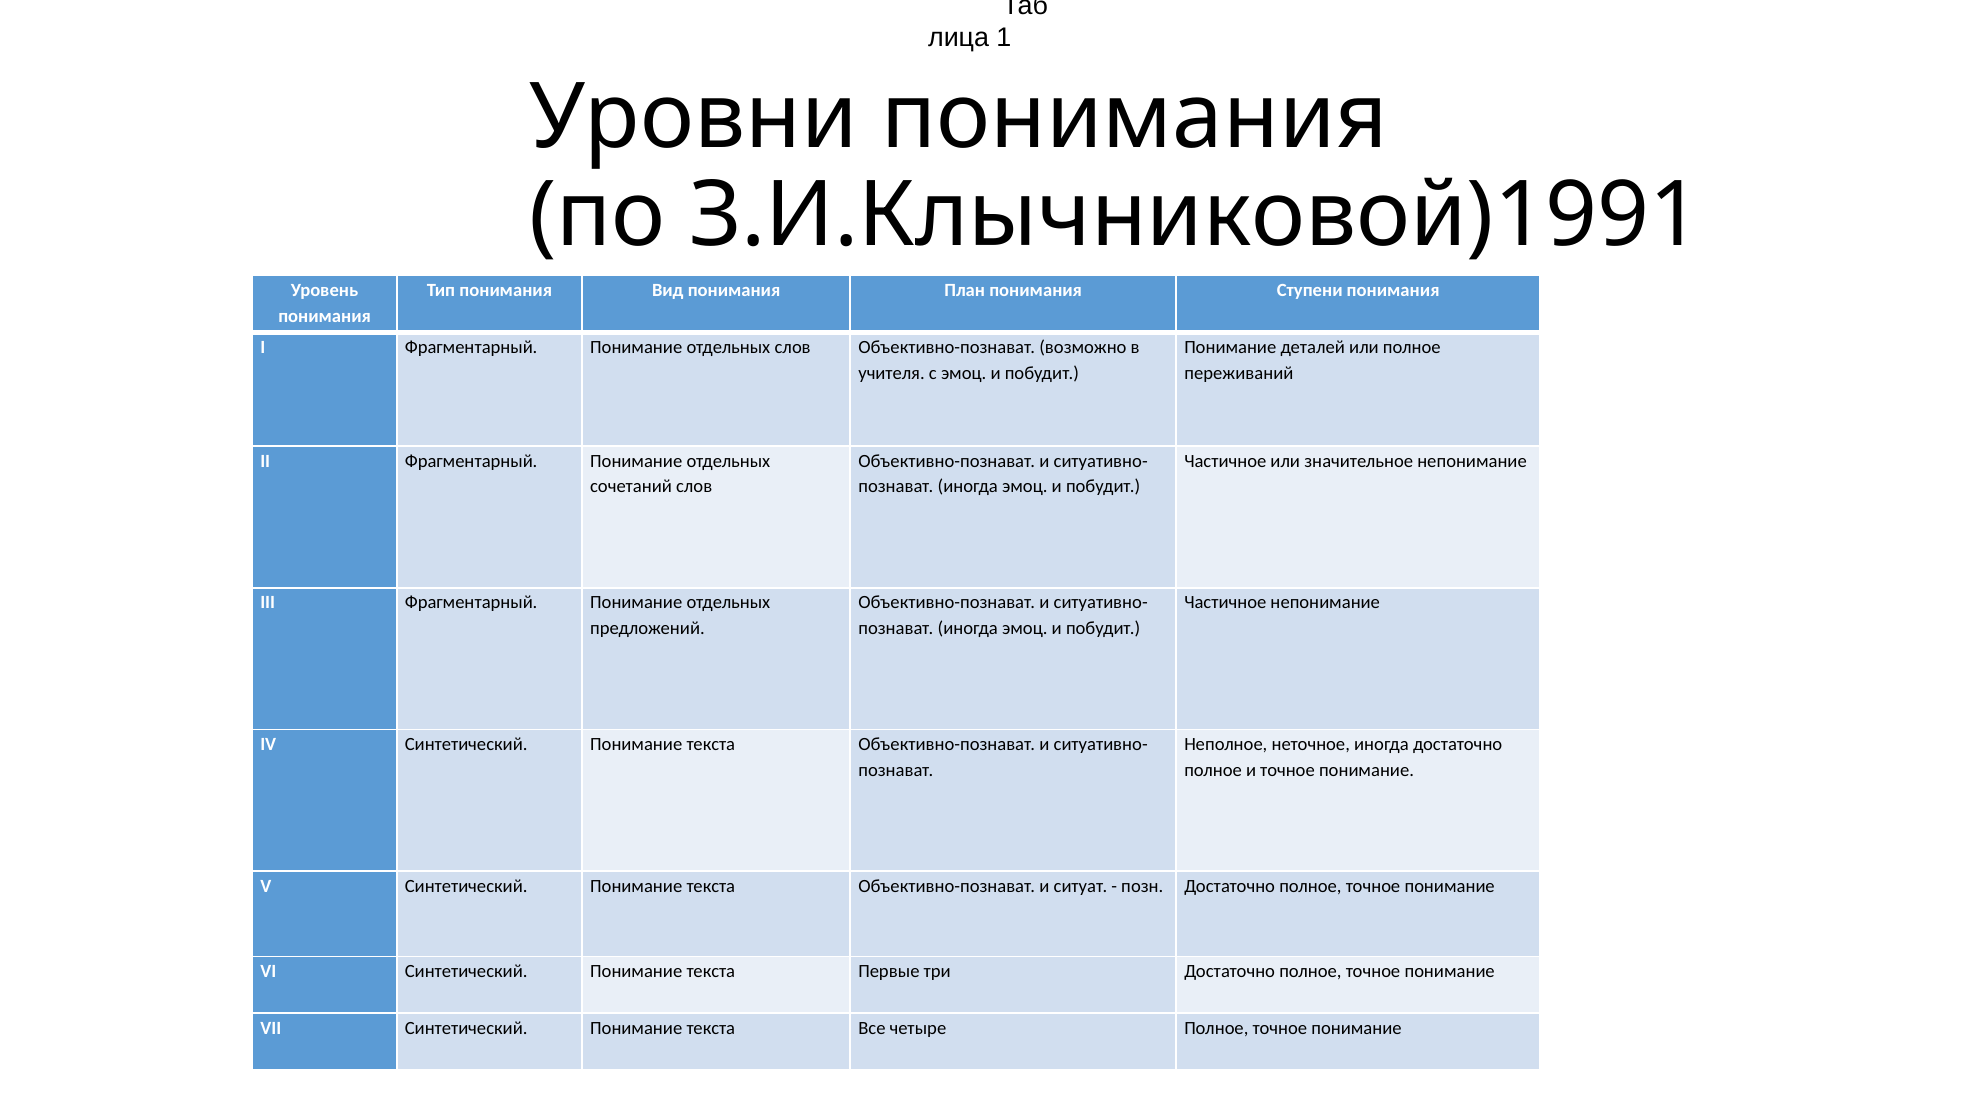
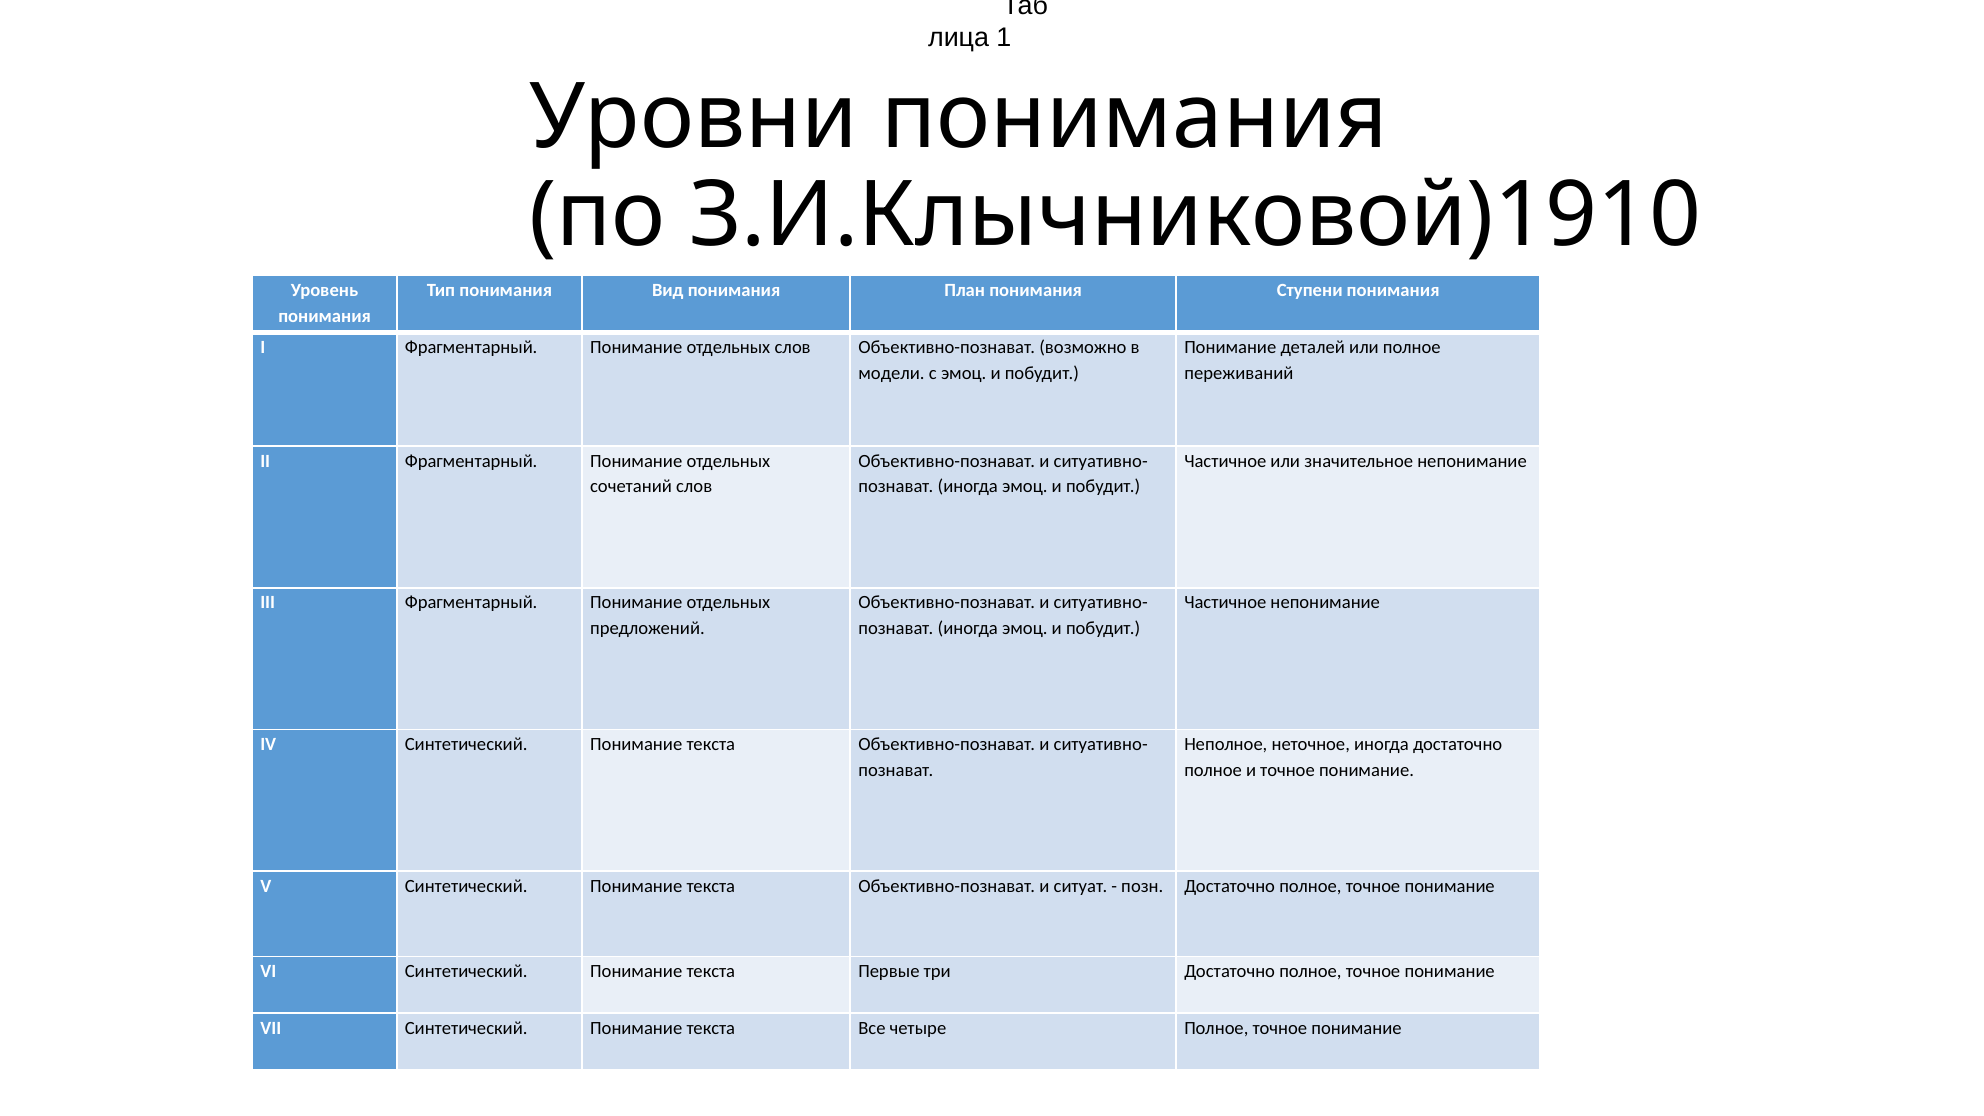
З.И.Клычниковой)1991: З.И.Клычниковой)1991 -> З.И.Клычниковой)1910 (1196, 216)
учителя: учителя -> модели (892, 373)
